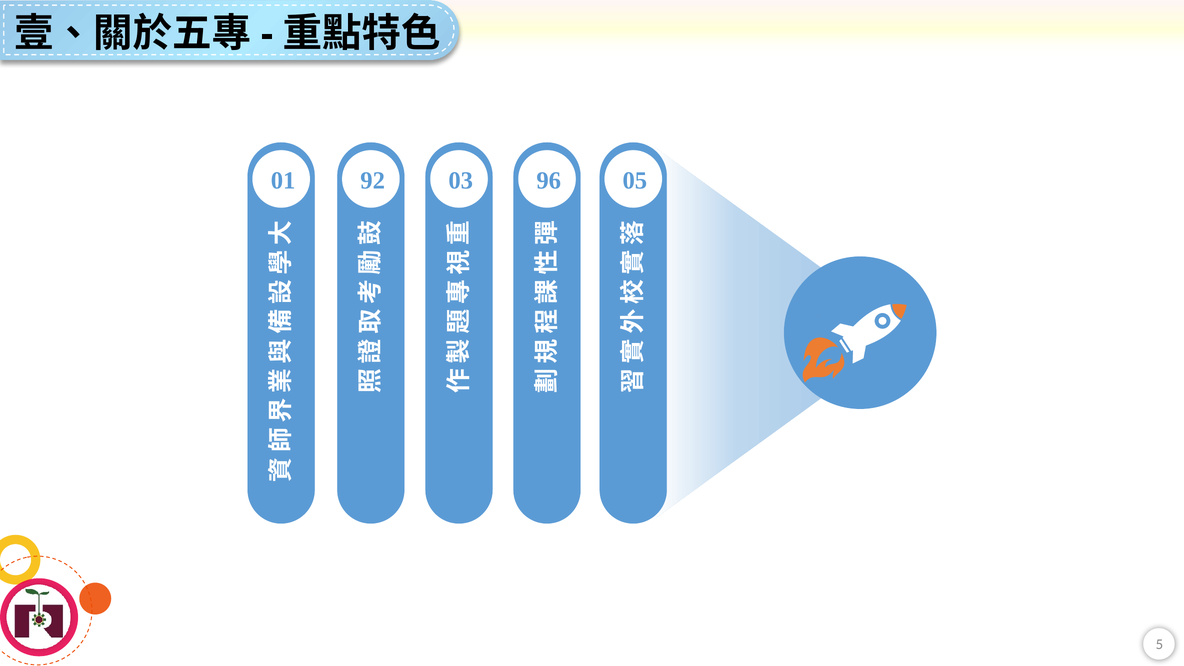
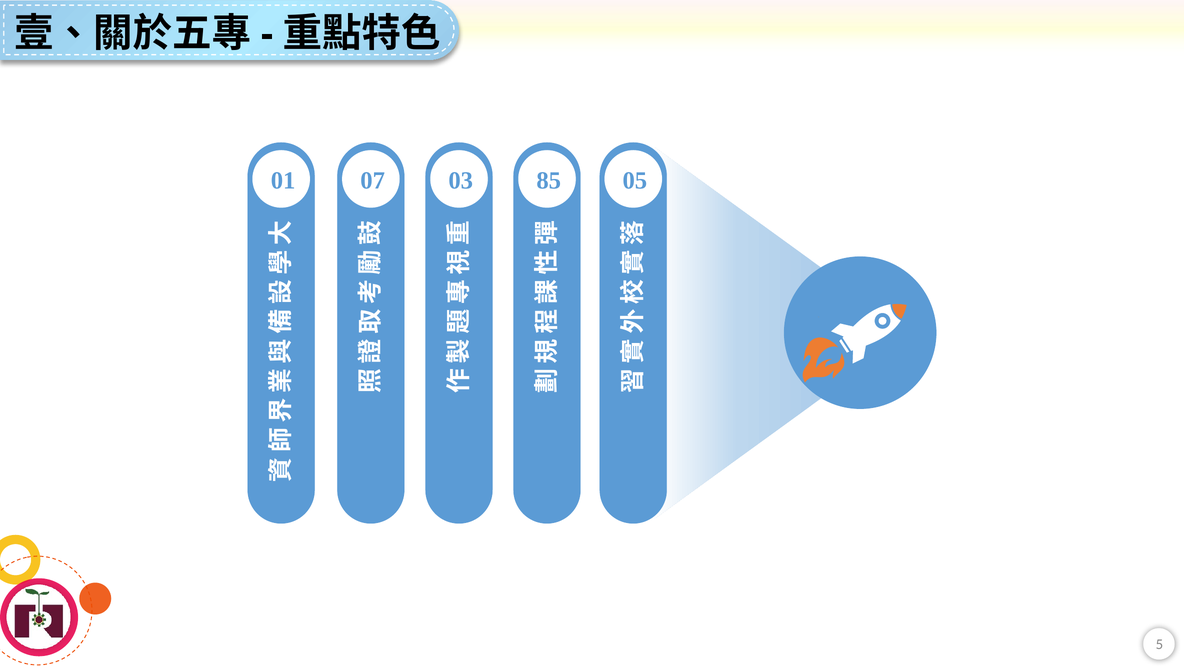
92: 92 -> 07 (373, 180)
96: 96 -> 85 (549, 180)
